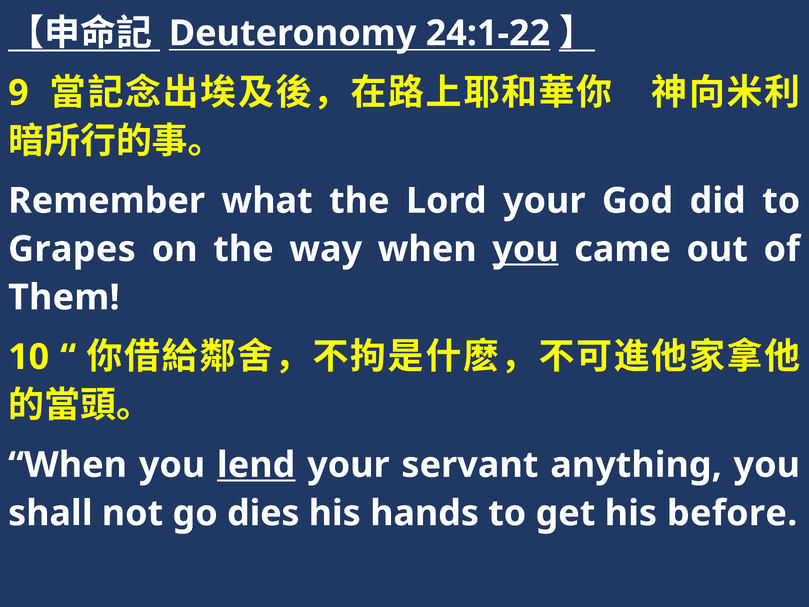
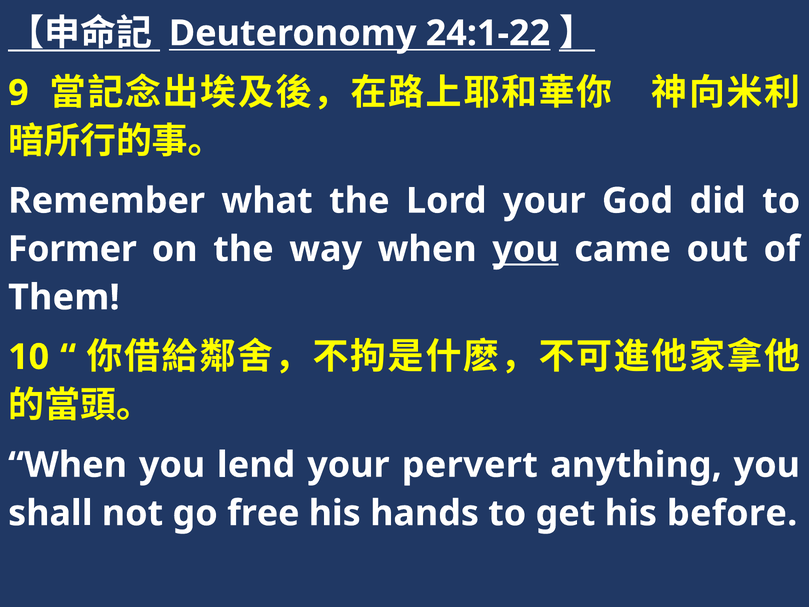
Grapes: Grapes -> Former (72, 249)
lend underline: present -> none (256, 465)
servant: servant -> pervert (470, 465)
dies: dies -> free (263, 513)
